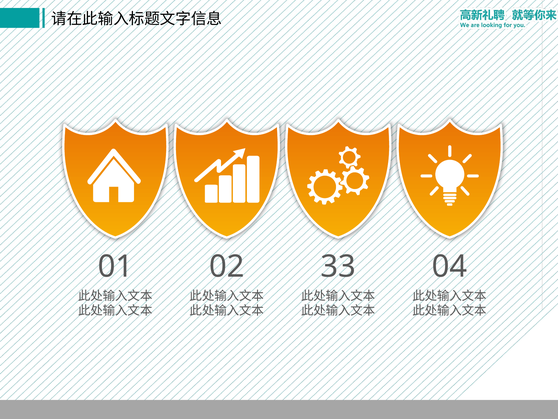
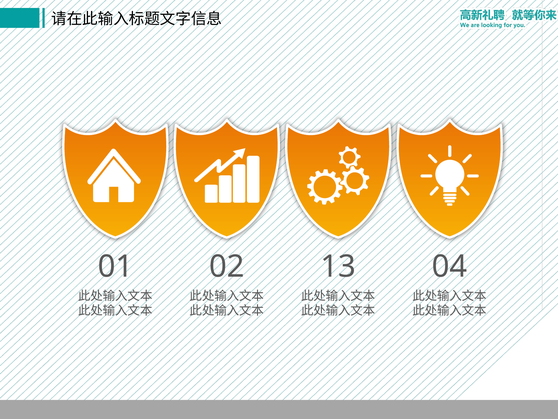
33: 33 -> 13 (338, 266)
